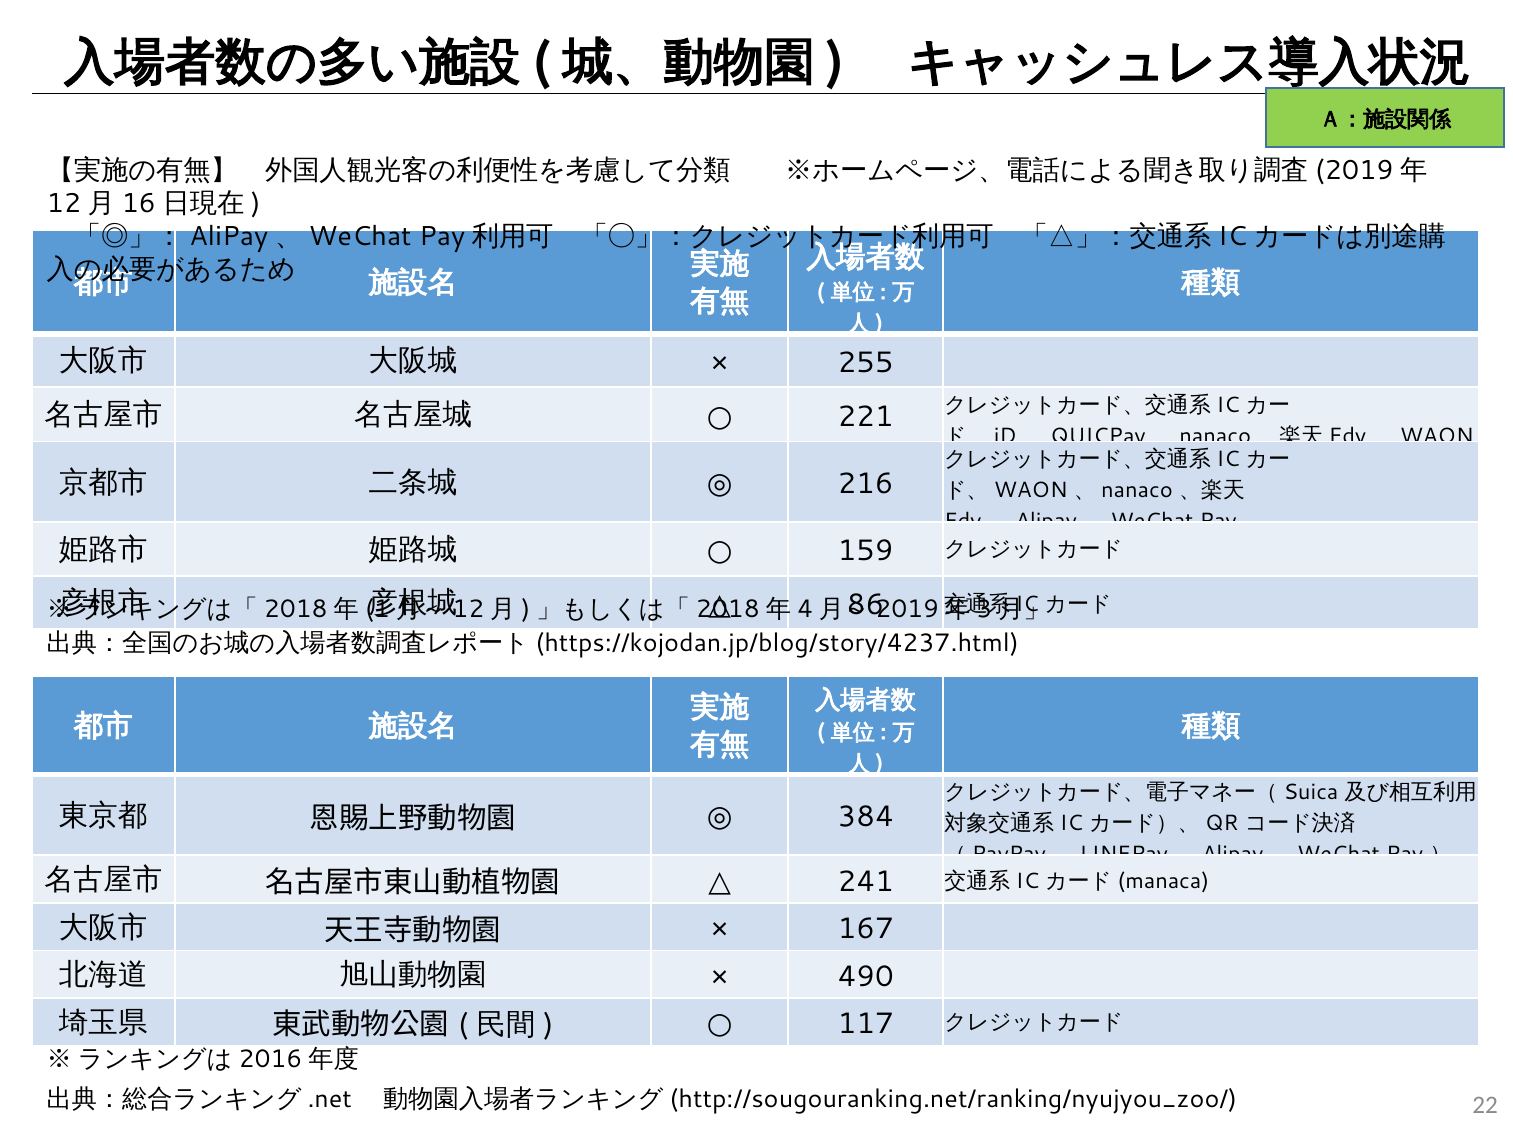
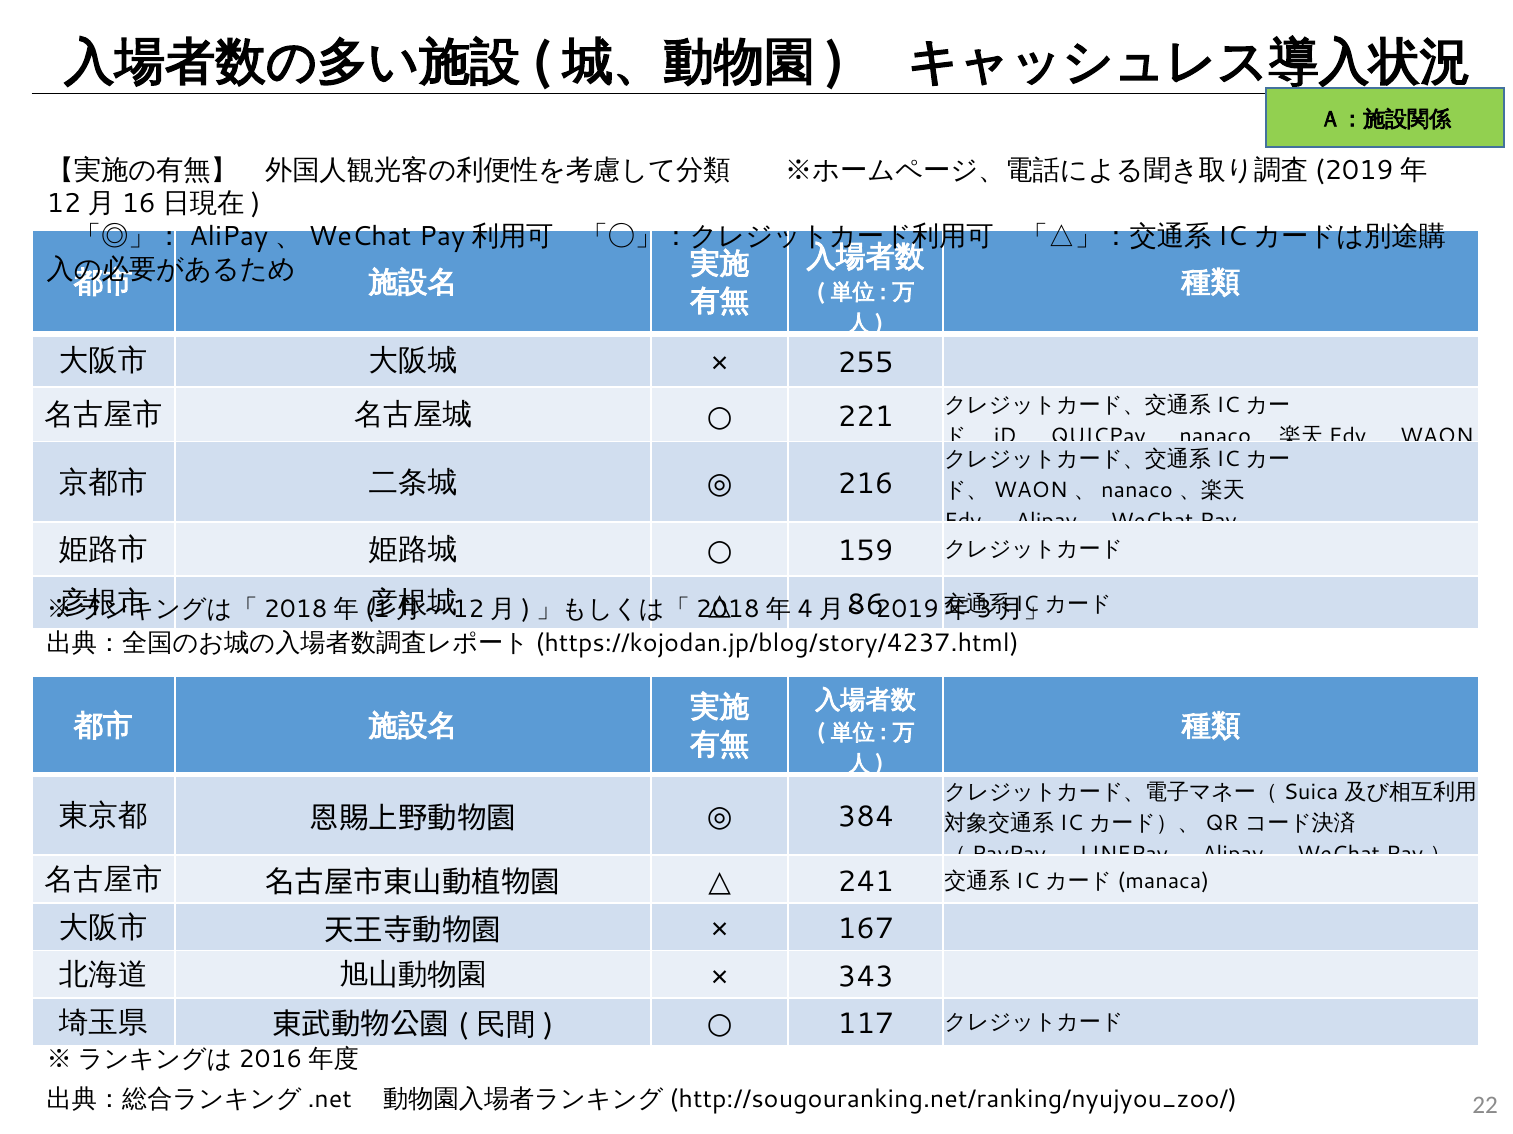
490: 490 -> 343 (866, 977)
